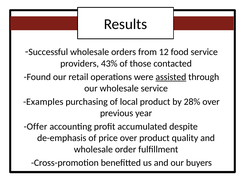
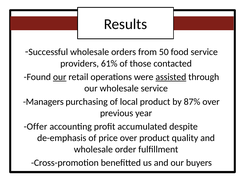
12: 12 -> 50 (164, 52)
43%: 43% -> 61% (109, 64)
our underline: none -> present (60, 77)
Examples: Examples -> Managers (43, 102)
28%: 28% -> 87% (192, 102)
